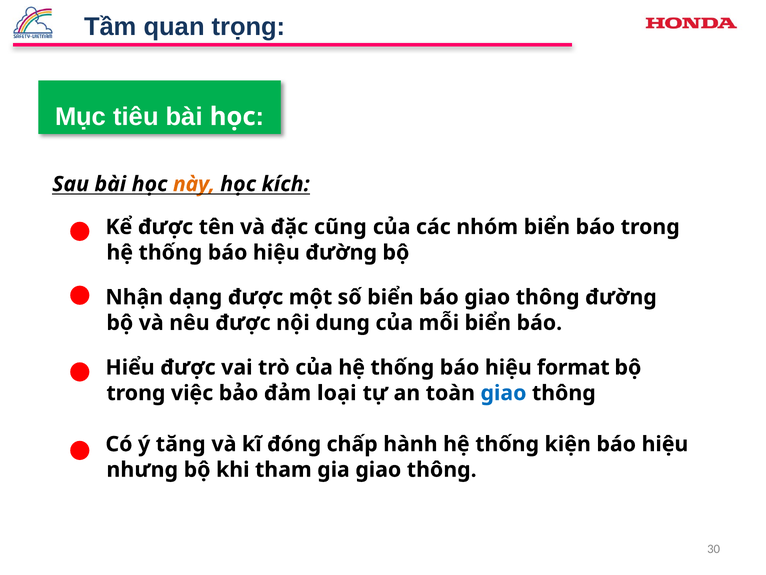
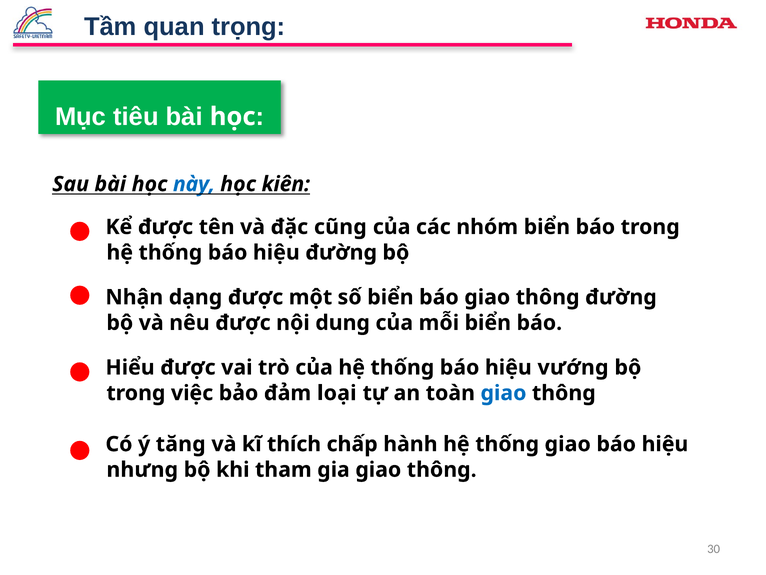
này colour: orange -> blue (194, 184)
kích: kích -> kiên (286, 184)
format: format -> vướng (573, 367)
đóng: đóng -> thích (294, 444)
thống kiện: kiện -> giao (568, 444)
